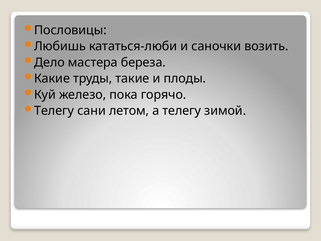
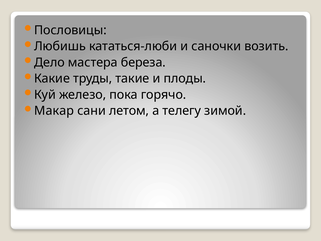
Телегу: Телегу -> Макар (54, 111)
